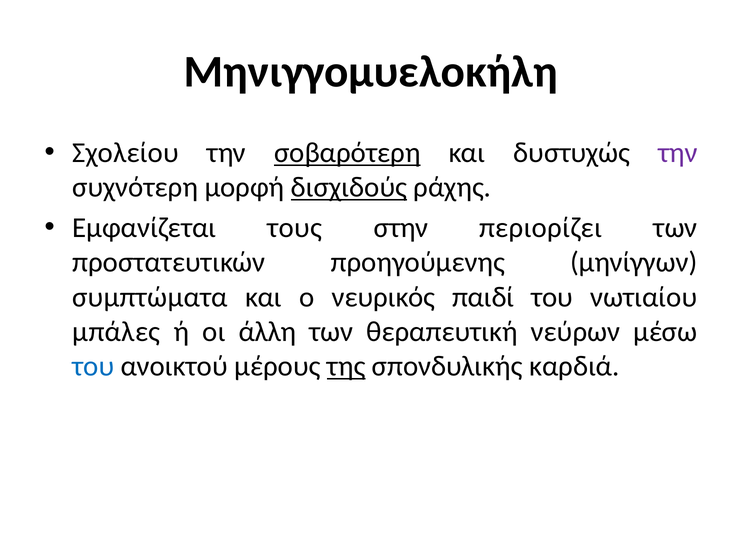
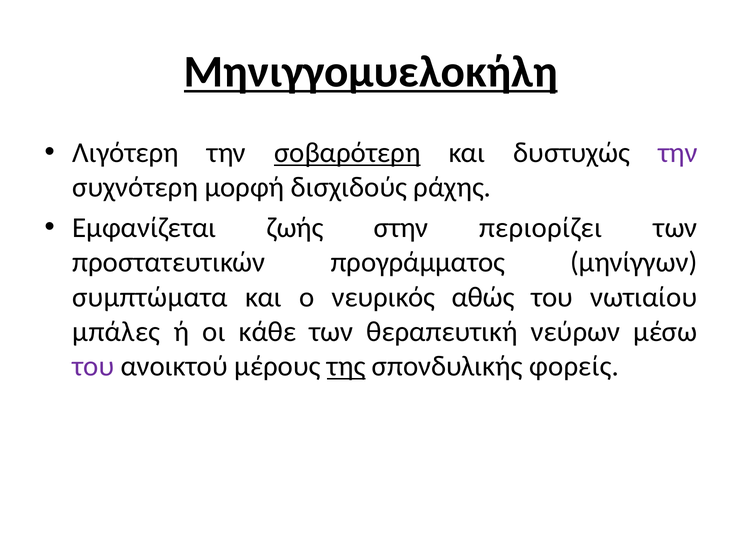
Μηνιγγομυελοκήλη underline: none -> present (371, 72)
Σχολείου: Σχολείου -> Λιγότερη (126, 153)
δισχιδούς underline: present -> none (349, 188)
τους: τους -> ζωής (295, 228)
προηγούμενης: προηγούμενης -> προγράμματος (418, 263)
παιδί: παιδί -> αθώς (483, 297)
άλλη: άλλη -> κάθε (268, 332)
του colour: blue -> purple (93, 367)
καρδιά: καρδιά -> φορείς (574, 367)
